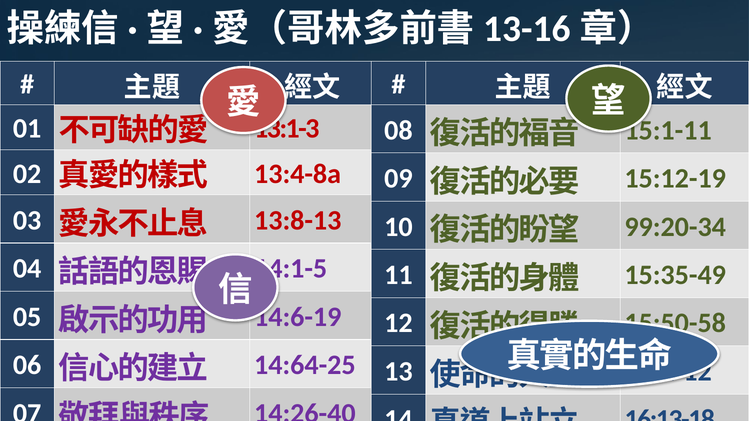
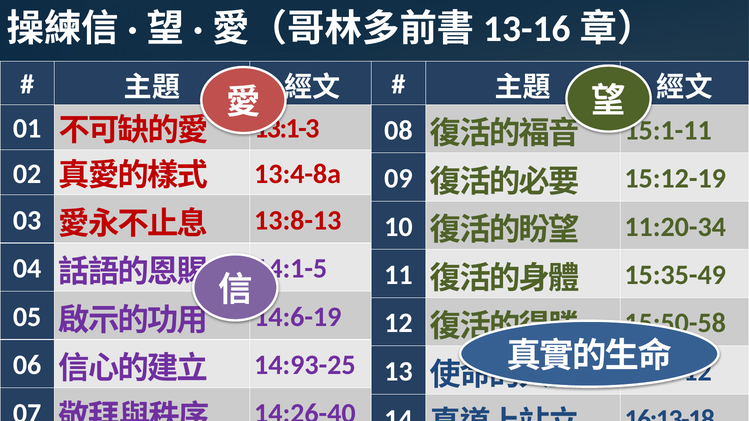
99:20-34: 99:20-34 -> 11:20-34 (675, 227)
14:64-25: 14:64-25 -> 14:93-25 (305, 365)
